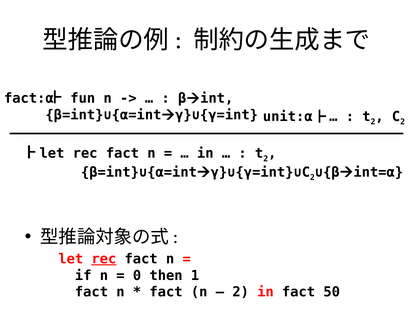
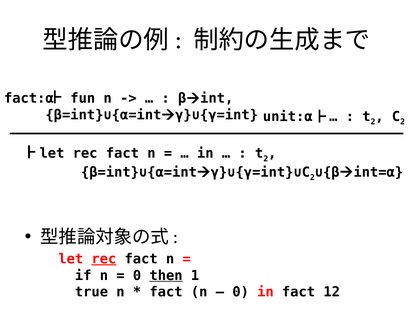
then underline: none -> present (166, 275)
fact: fact -> true (91, 292)
2: 2 -> 0 (241, 292)
50: 50 -> 12 (332, 292)
